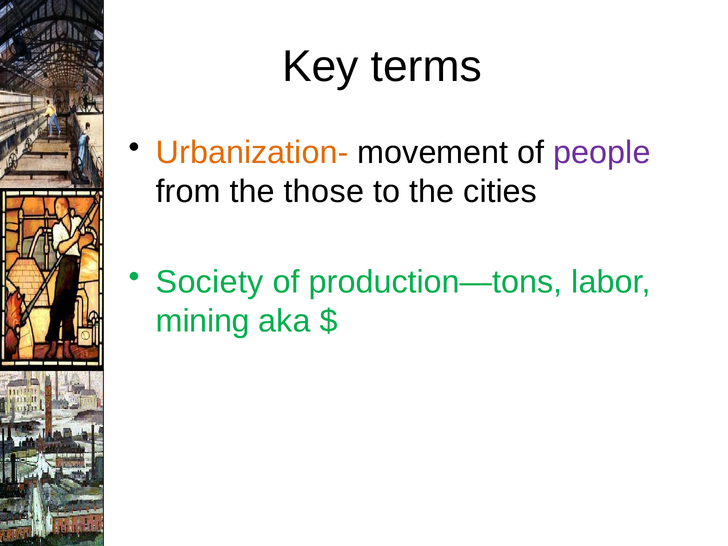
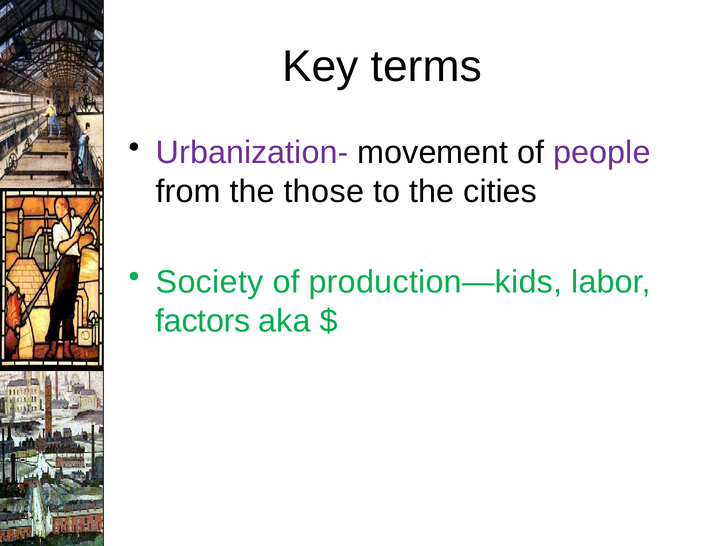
Urbanization- colour: orange -> purple (252, 153)
production—tons: production—tons -> production—kids (435, 282)
mining: mining -> factors (203, 321)
